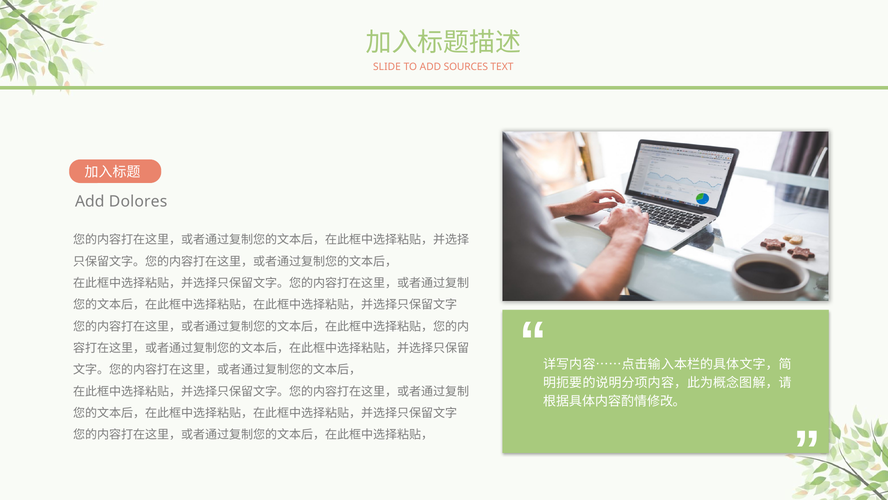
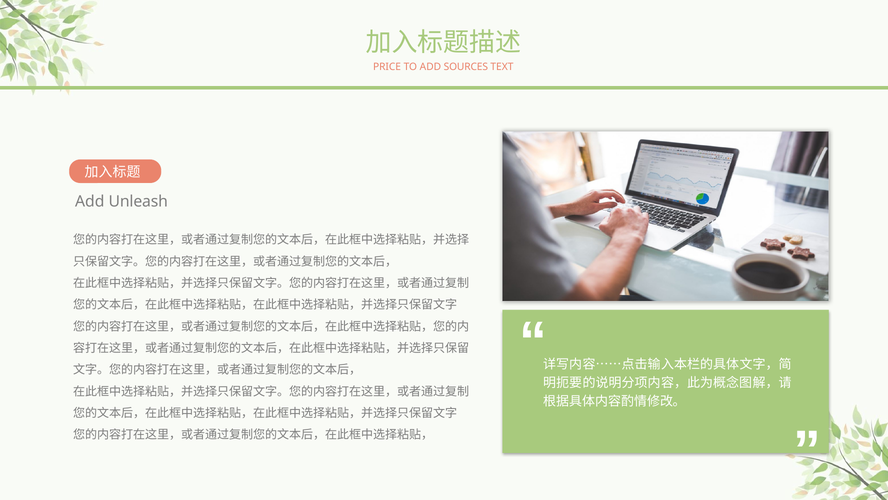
SLIDE: SLIDE -> PRICE (387, 67)
Dolores: Dolores -> Unleash (138, 201)
